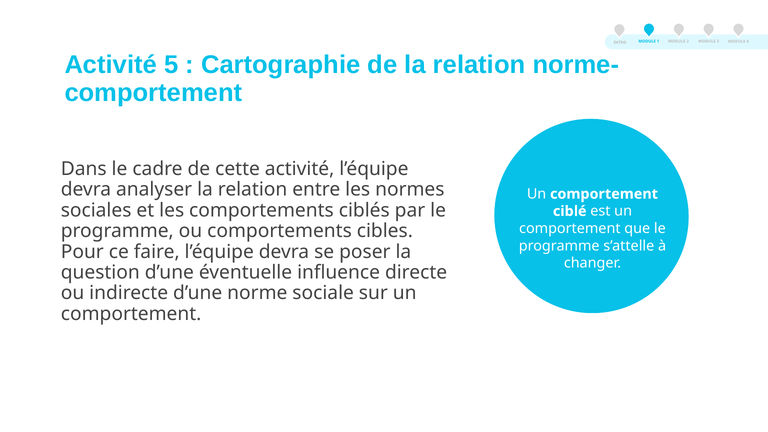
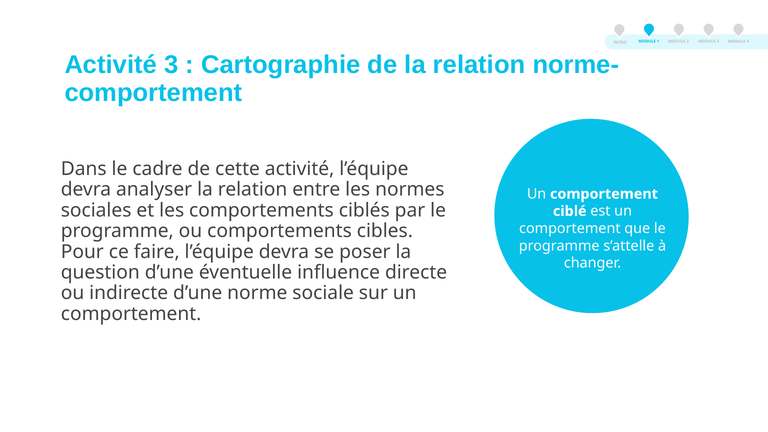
Activité 5: 5 -> 3 (171, 65)
